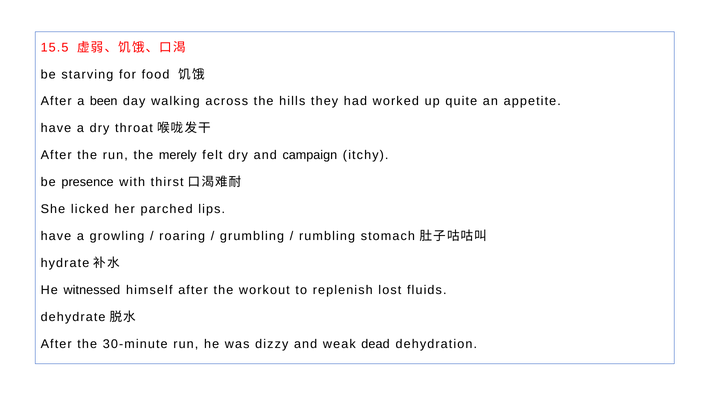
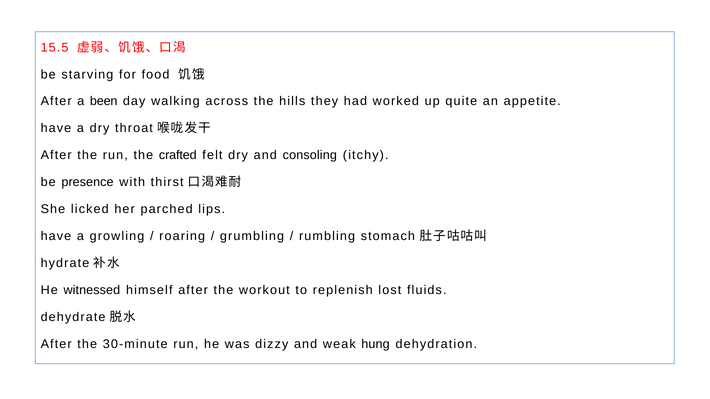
merely: merely -> crafted (178, 155)
campaign: campaign -> consoling (310, 155)
dead: dead -> hung (376, 345)
